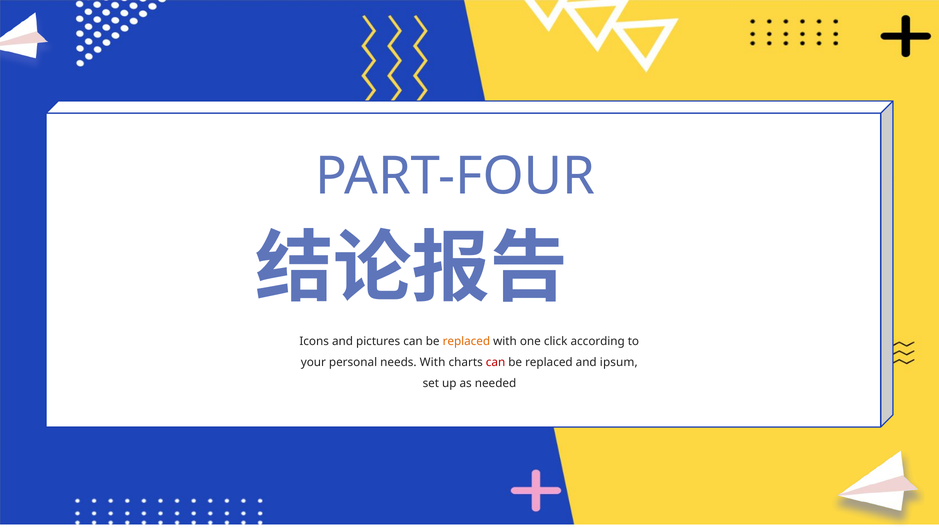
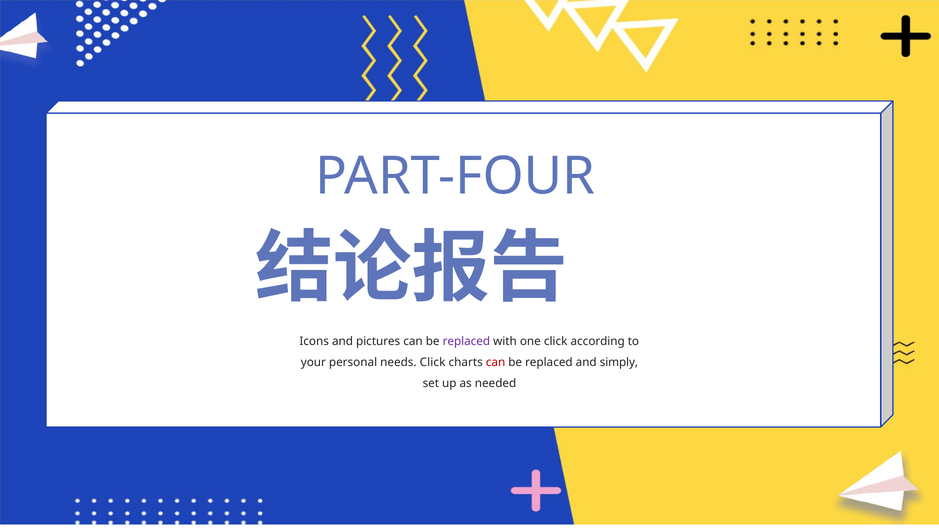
replaced colour: orange -> purple (466, 341)
needs With: With -> Click (433, 363)
ipsum: ipsum -> simply (619, 363)
